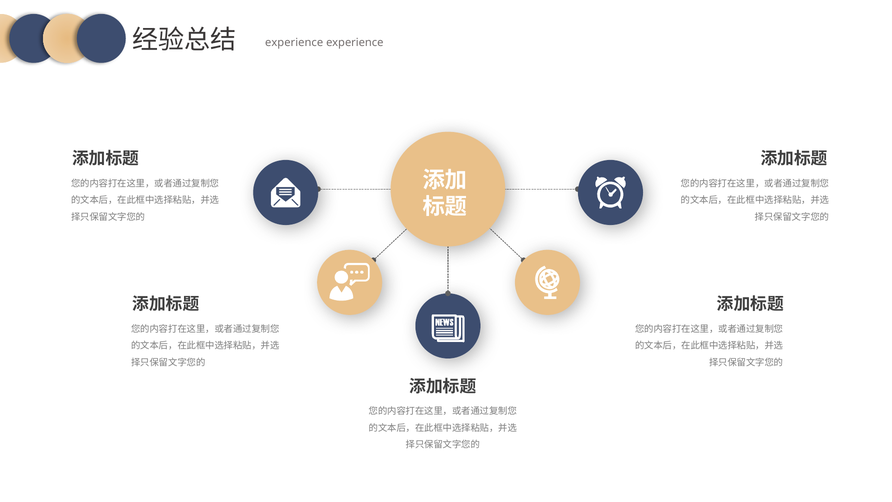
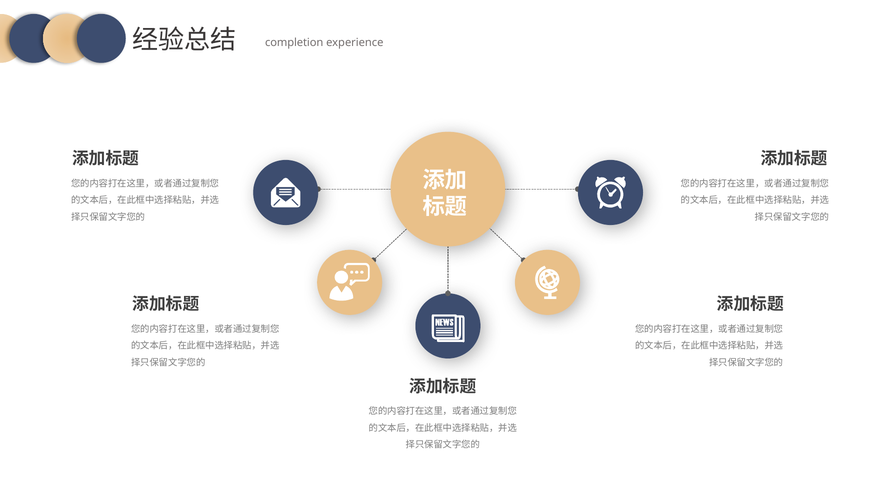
experience: experience -> completion (294, 43)
